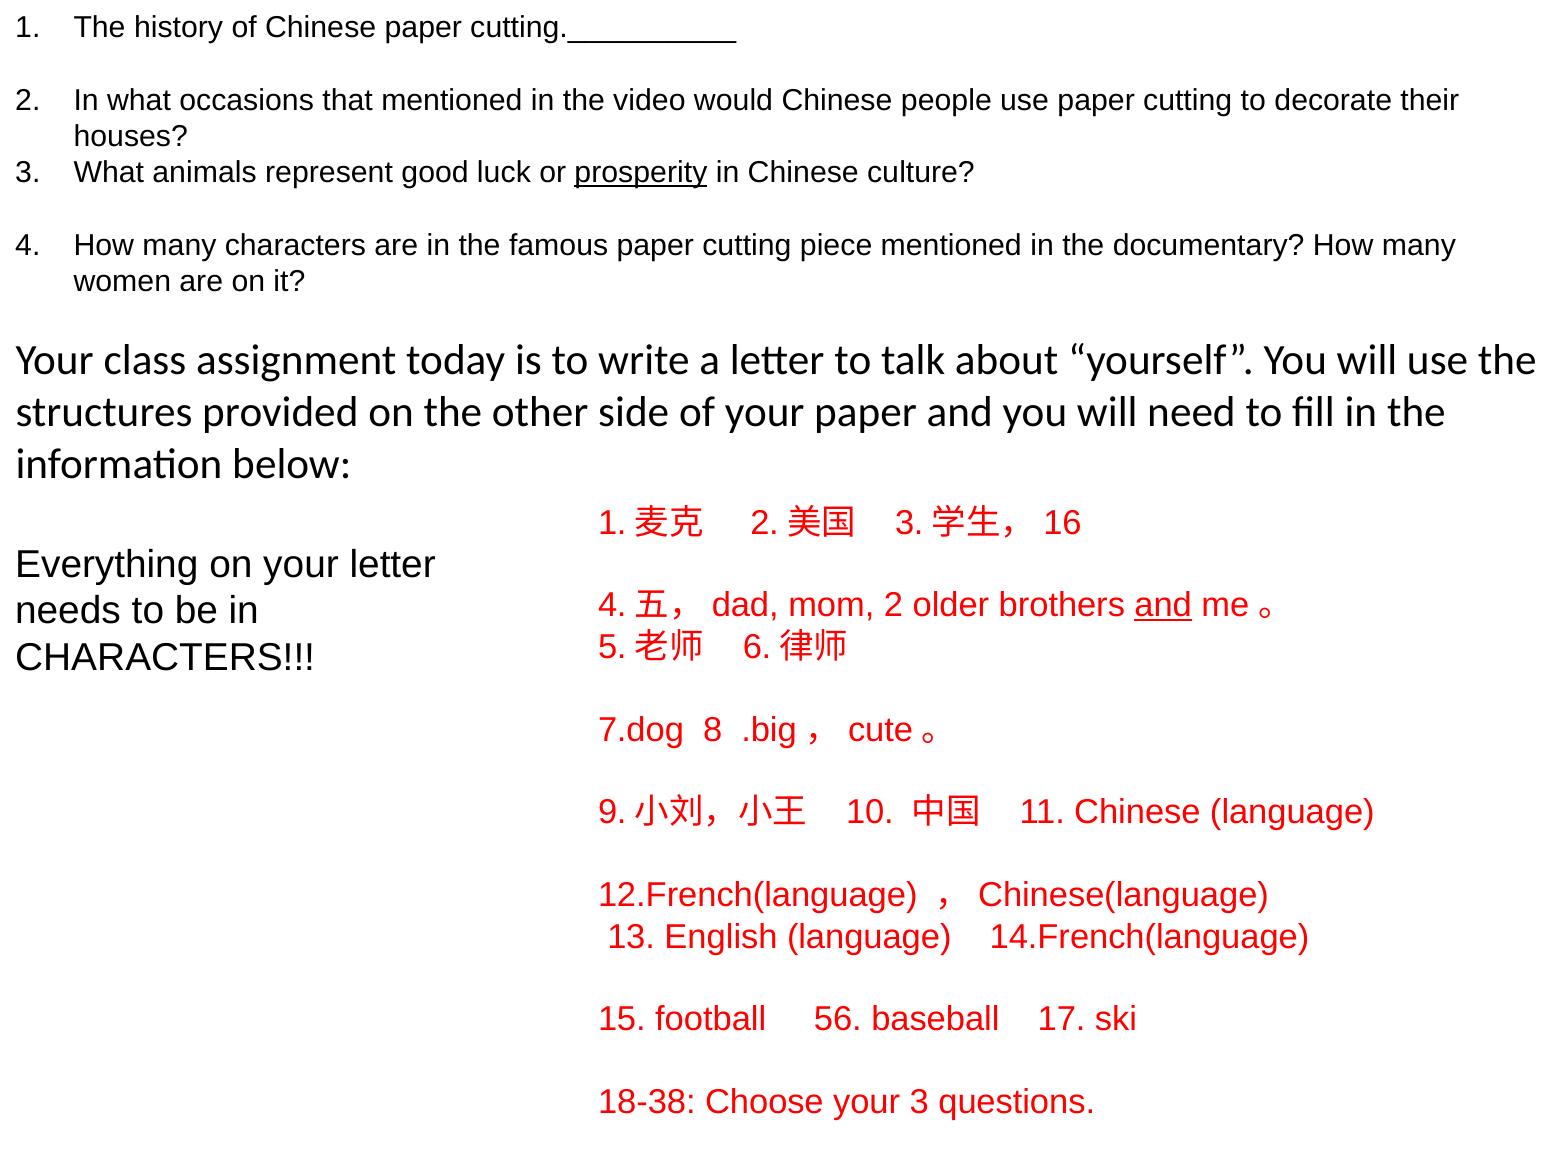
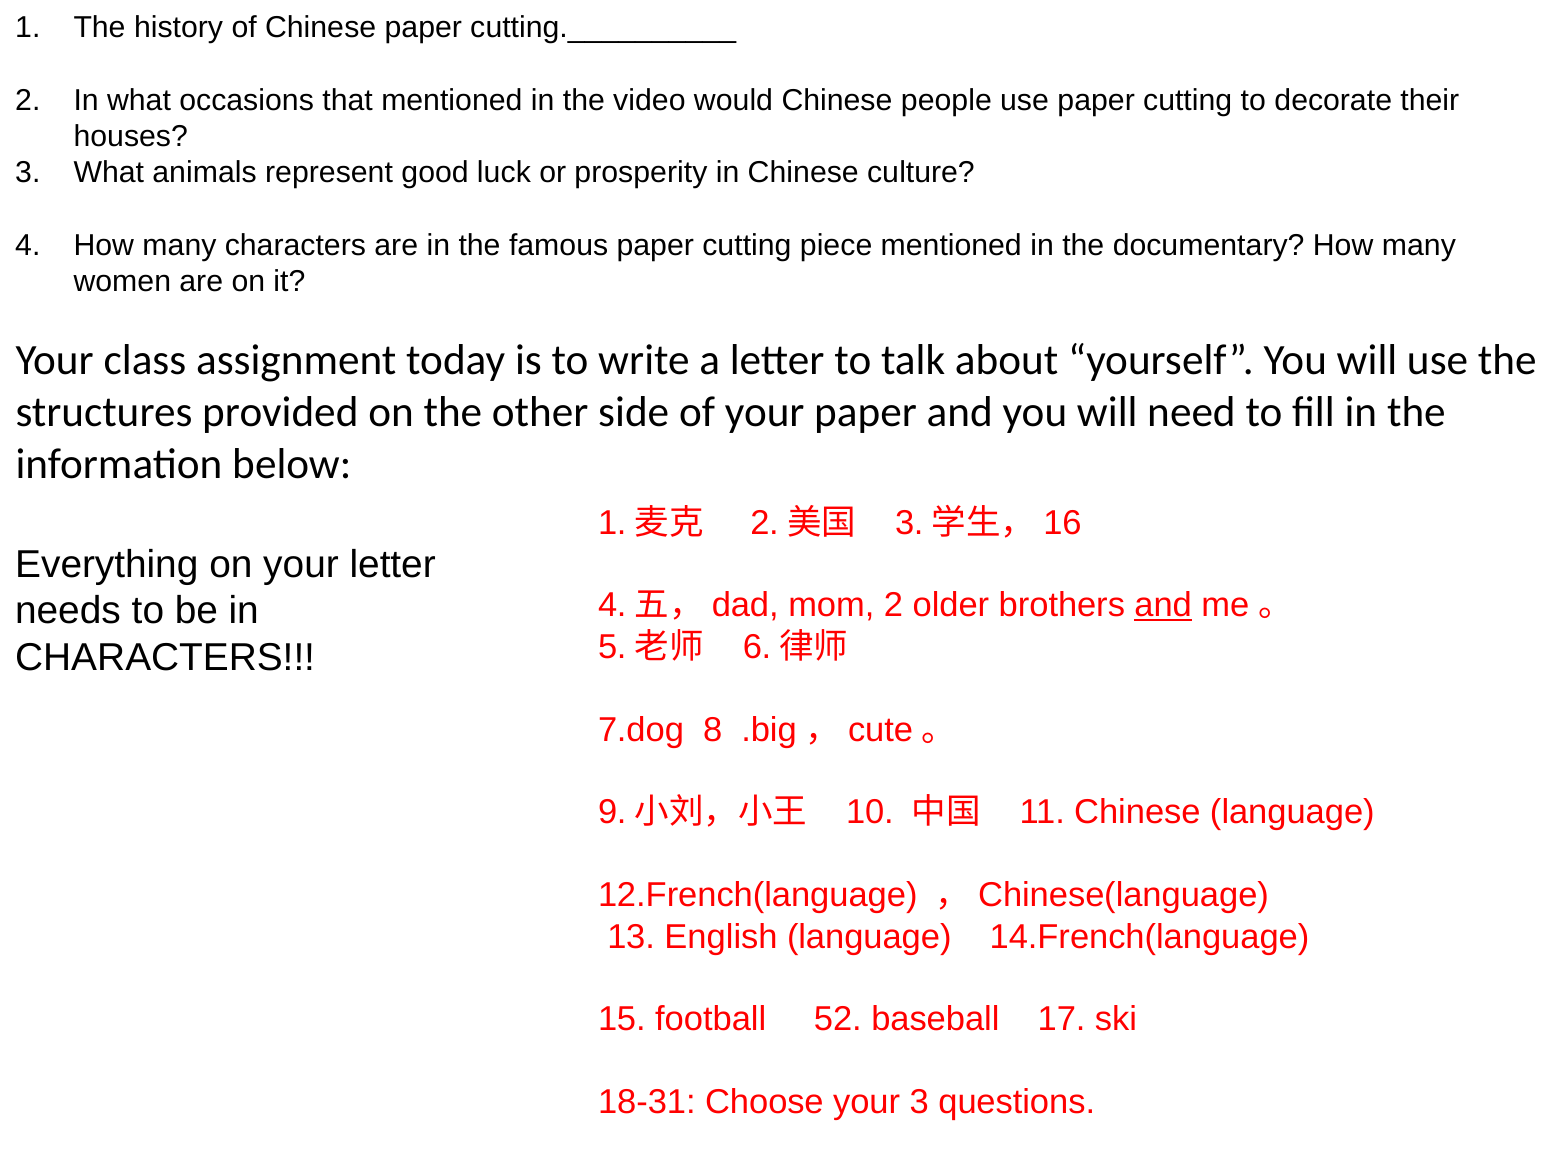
prosperity underline: present -> none (641, 173)
56: 56 -> 52 (838, 1020)
18-38: 18-38 -> 18-31 (647, 1103)
